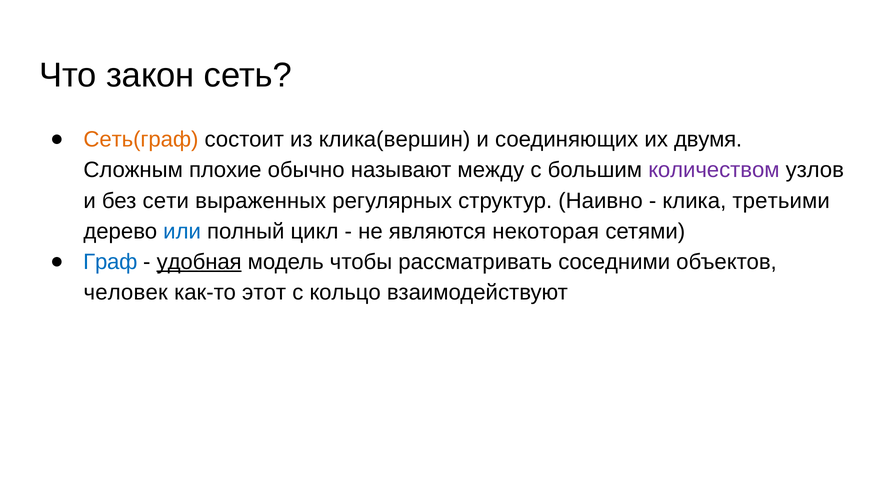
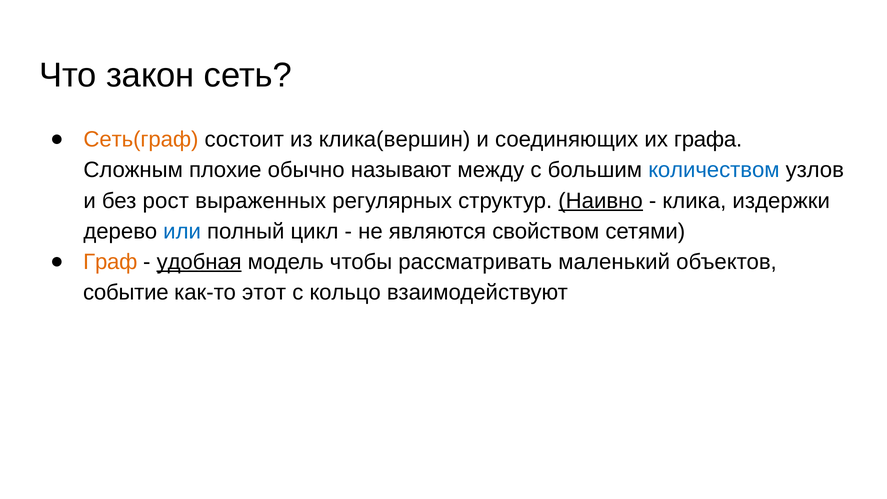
двумя: двумя -> графа (708, 139)
количеством colour: purple -> blue (714, 170)
сети: сети -> рост (166, 201)
Наивно underline: none -> present (601, 201)
третьими: третьими -> издержки (781, 201)
некоторая: некоторая -> свойством (546, 231)
Граф colour: blue -> orange (110, 262)
соседними: соседними -> маленький (614, 262)
человек: человек -> событие (126, 292)
